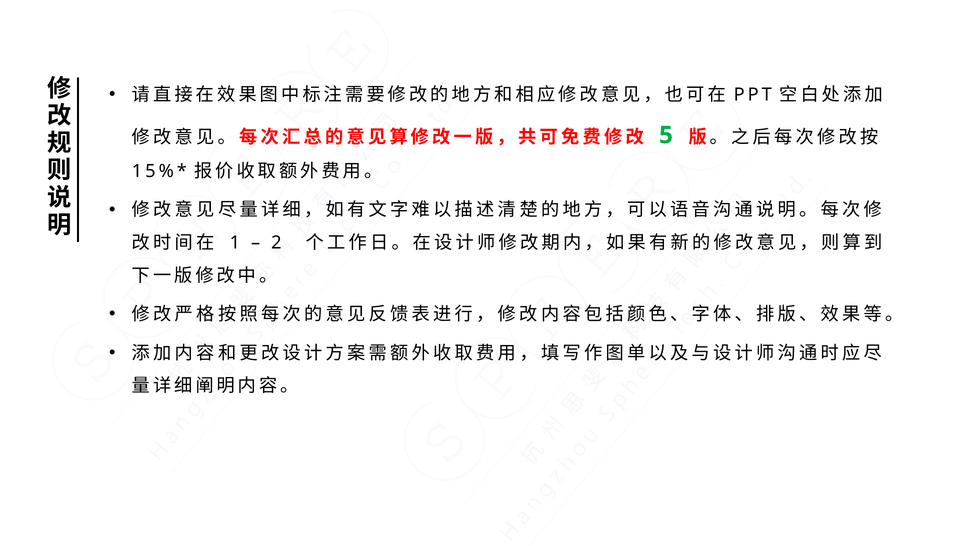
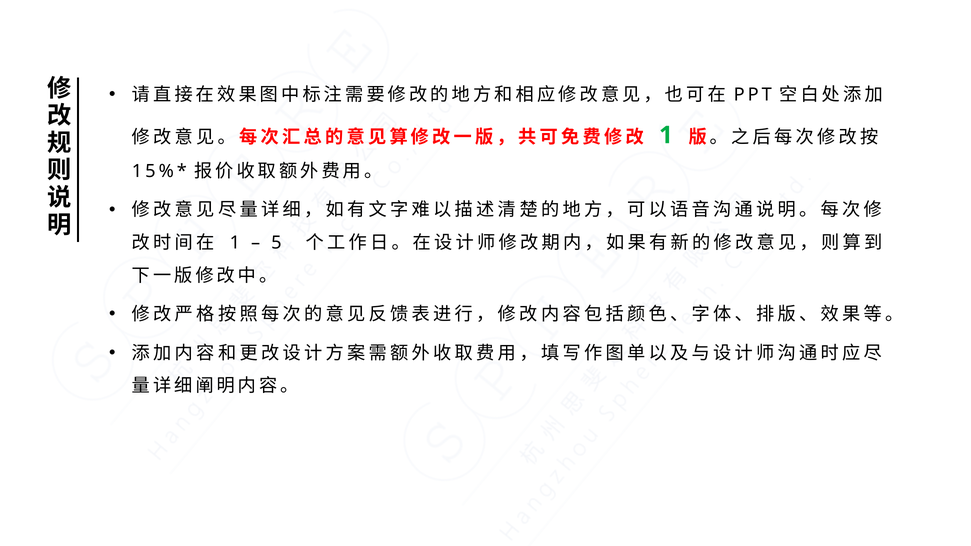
5: 5 -> 1 (666, 135)
2: 2 -> 5 (276, 243)
